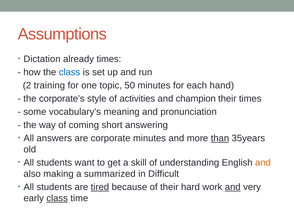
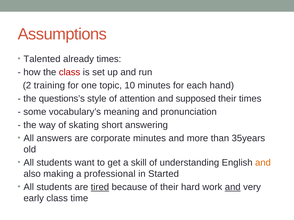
Dictation: Dictation -> Talented (42, 59)
class colour: blue -> red (70, 72)
50: 50 -> 10 (130, 86)
corporate’s: corporate’s -> questions’s (62, 99)
activities: activities -> attention (137, 99)
champion: champion -> supposed (196, 99)
coming: coming -> skating (84, 125)
than underline: present -> none (220, 139)
summarized: summarized -> professional (110, 174)
Difficult: Difficult -> Started (164, 174)
class underline: present -> none (57, 199)
